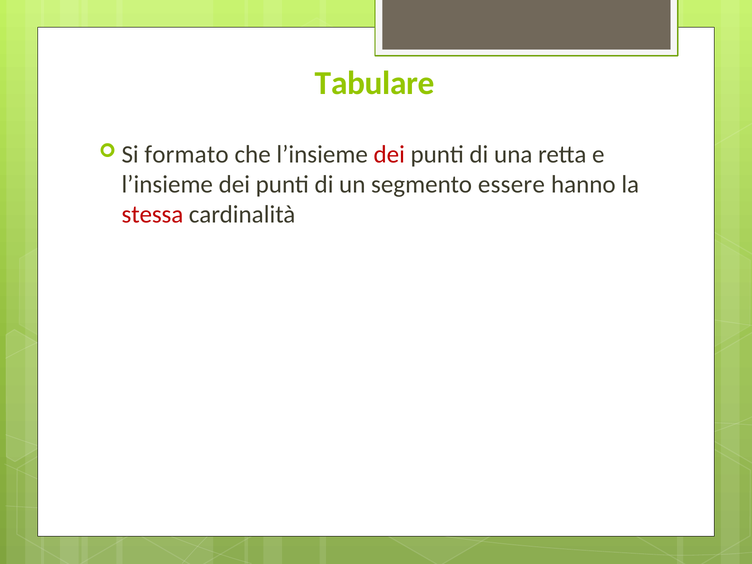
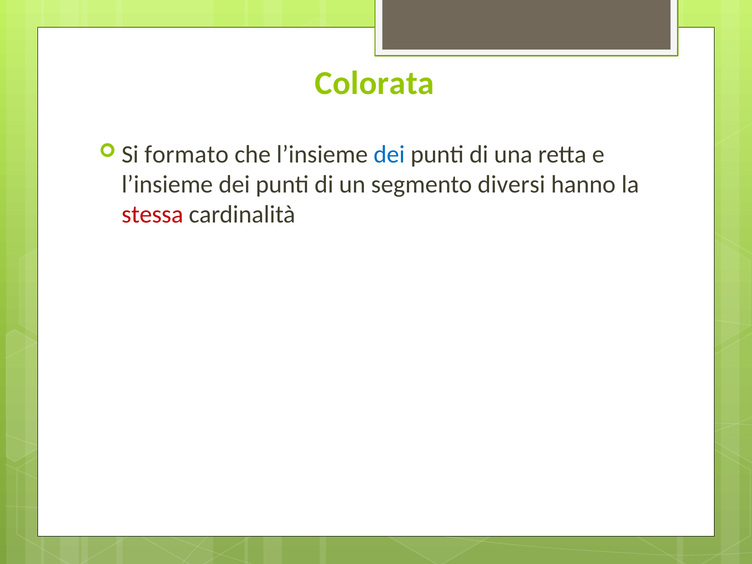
Tabulare: Tabulare -> Colorata (375, 83)
dei colour: red -> blue (389, 155)
essere: essere -> diversi (512, 185)
